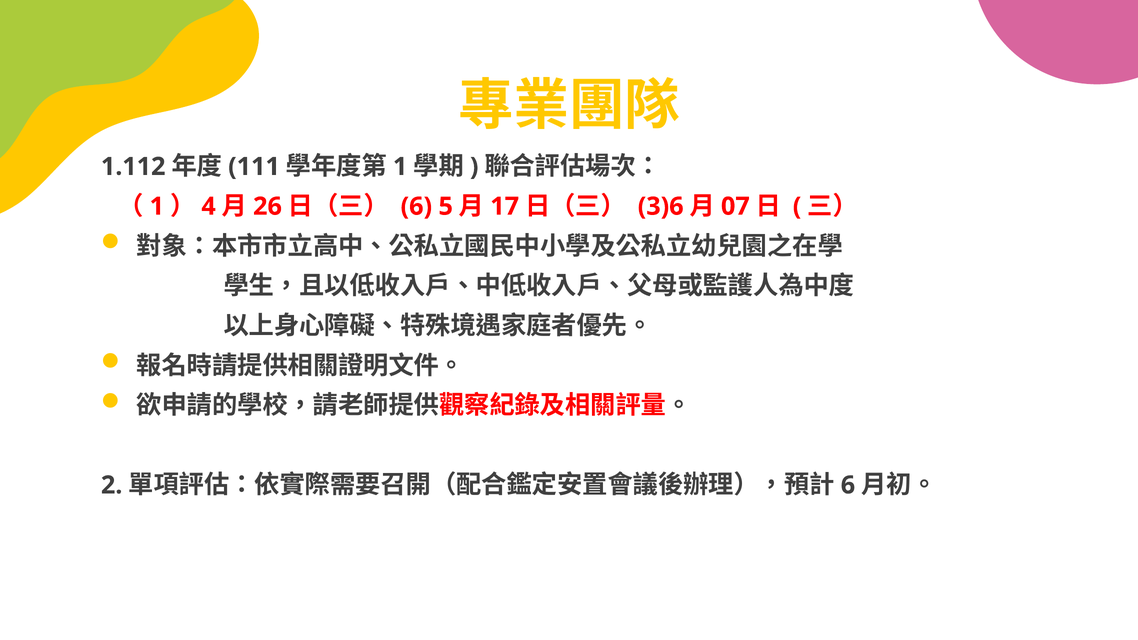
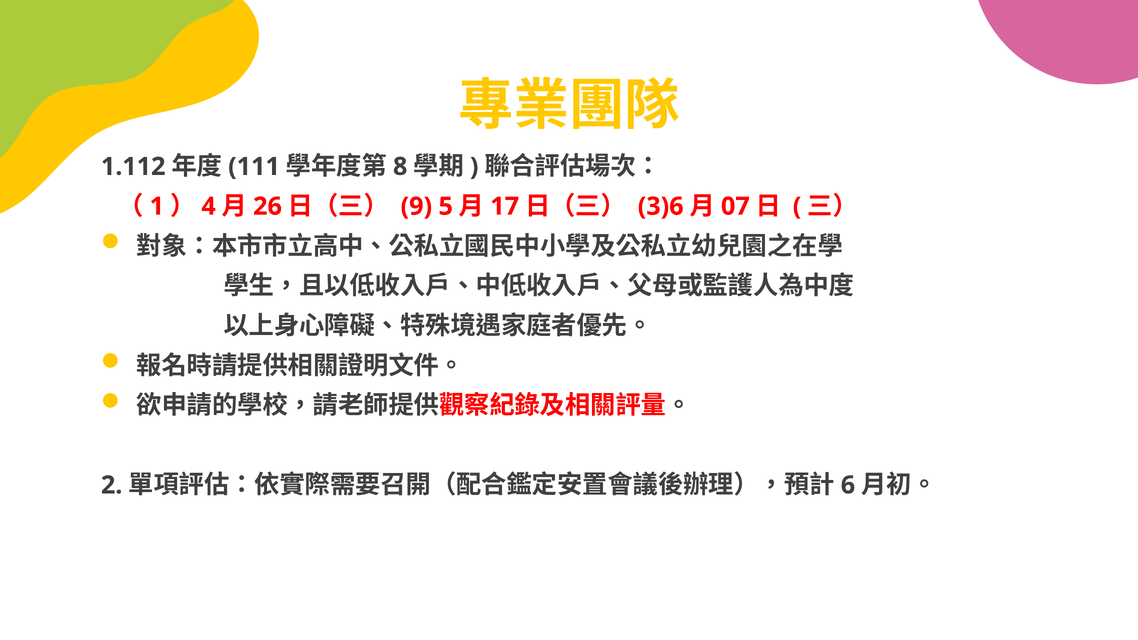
1: 1 -> 8 (400, 167)
6: 6 -> 9 (416, 206)
